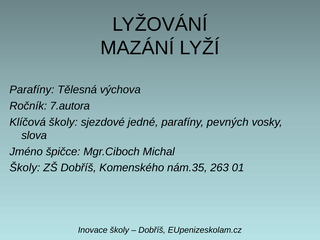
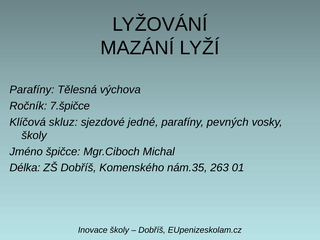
7.autora: 7.autora -> 7.špičce (70, 106)
Klíčová školy: školy -> skluz (63, 122)
slova: slova -> školy (34, 135)
Školy: Školy -> Délka (25, 168)
